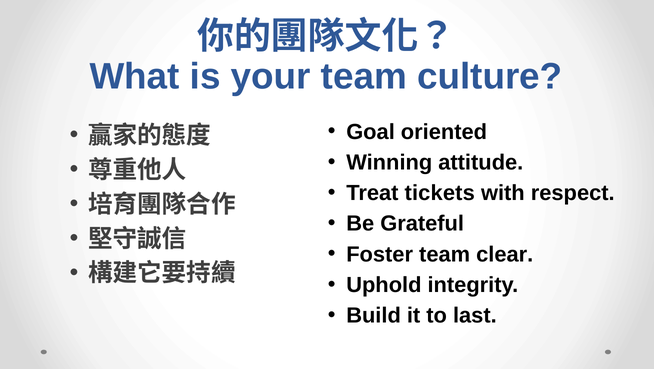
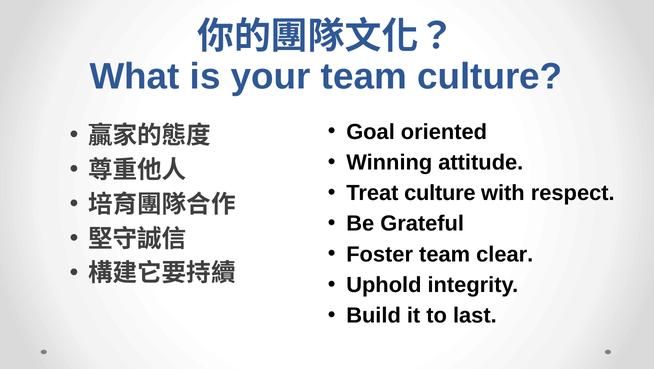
Treat tickets: tickets -> culture (440, 193)
